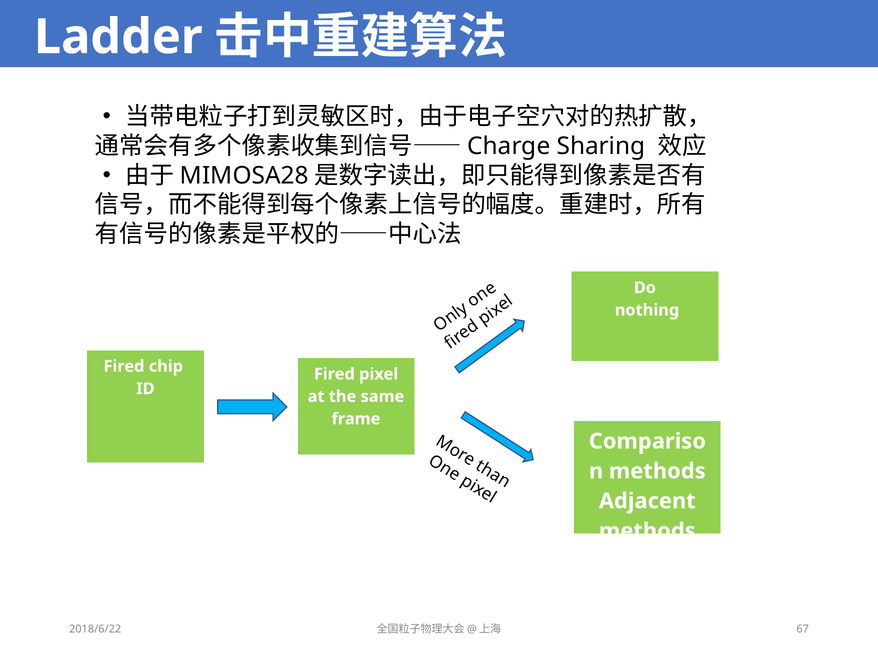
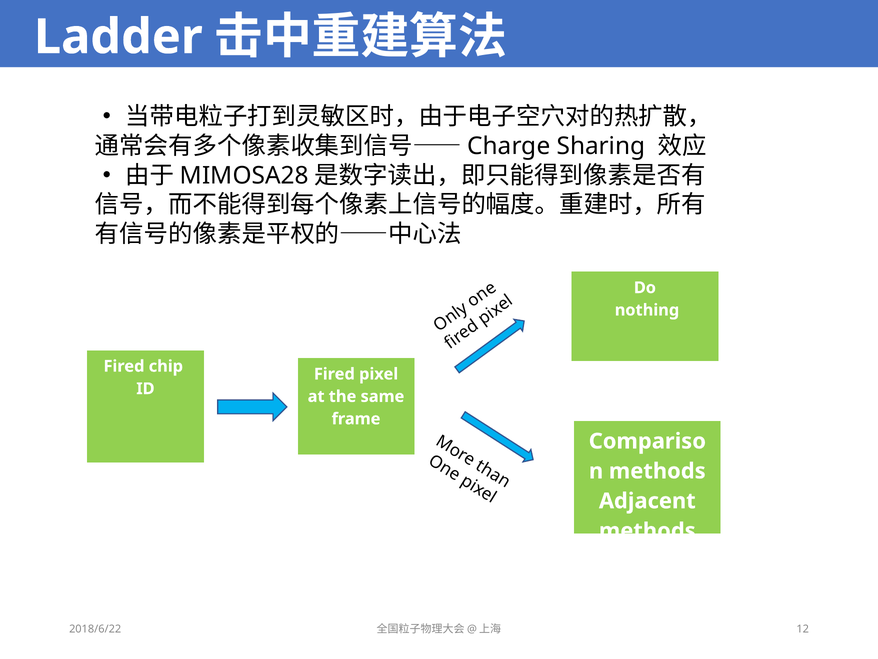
67: 67 -> 12 (803, 629)
